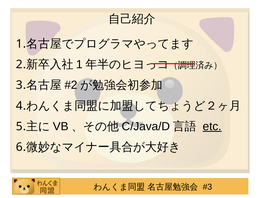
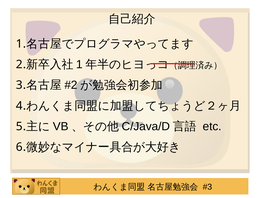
etc underline: present -> none (212, 126)
